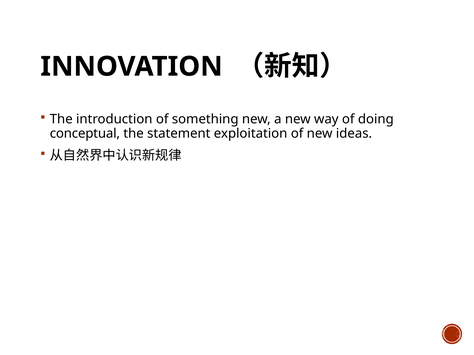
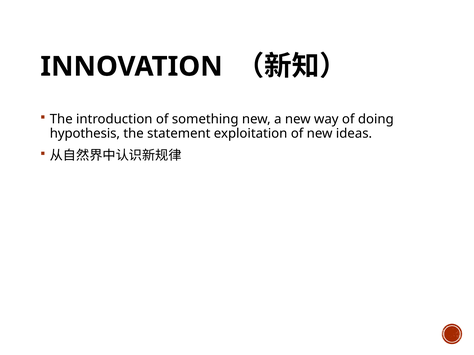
conceptual: conceptual -> hypothesis (85, 134)
